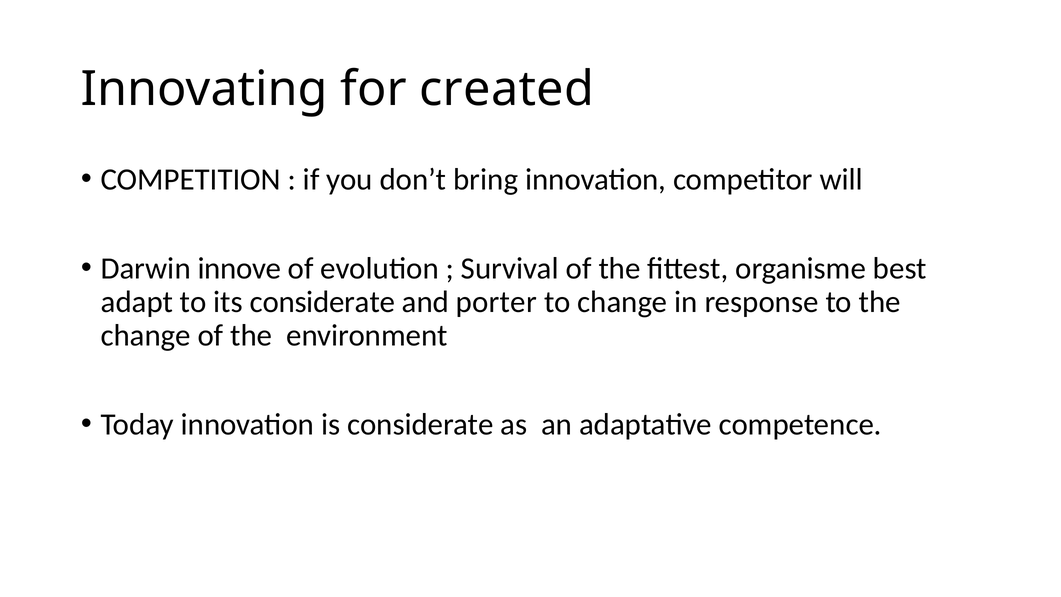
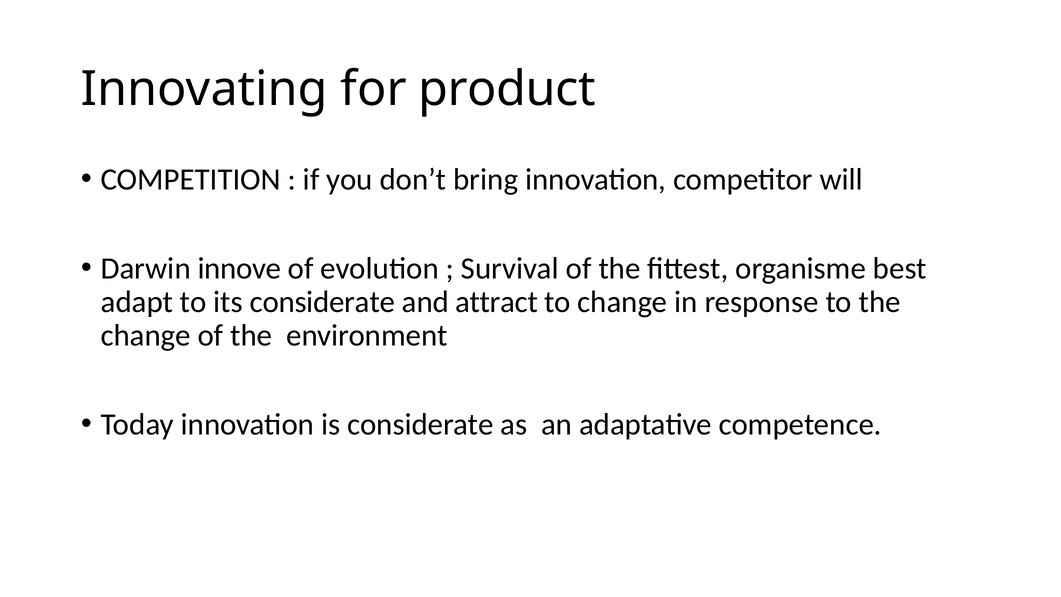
created: created -> product (507, 89)
porter: porter -> attract (497, 302)
